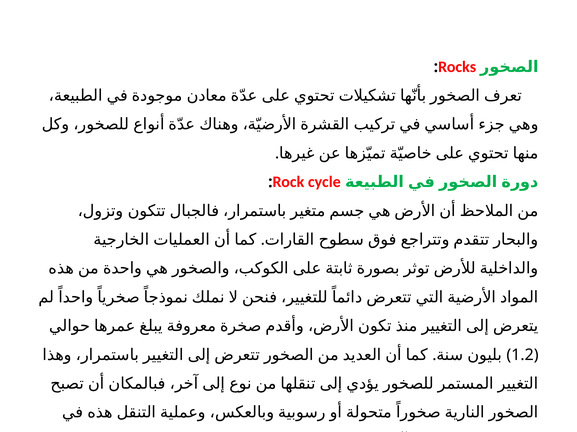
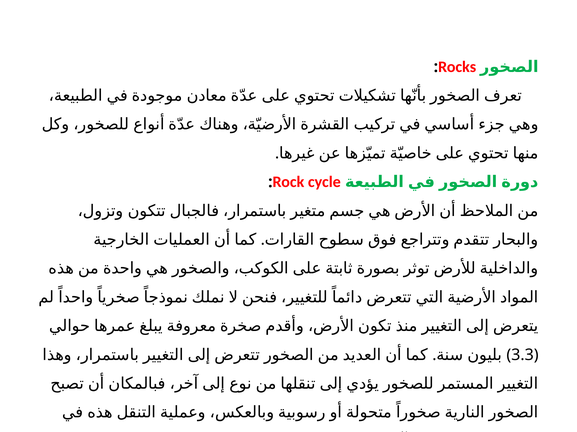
1.2: 1.2 -> 3.3 (522, 355)
